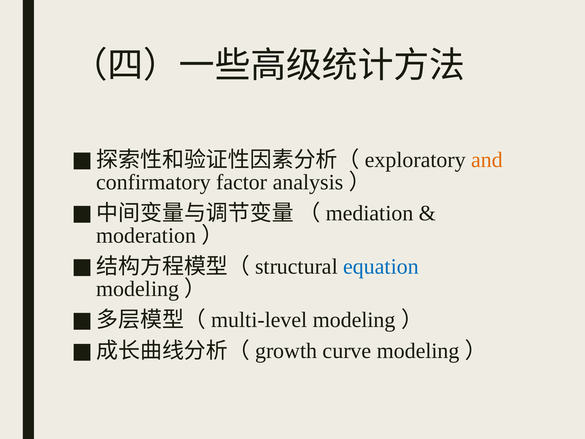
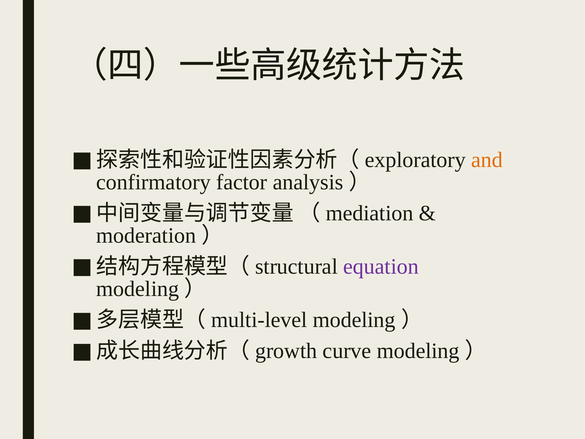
equation colour: blue -> purple (381, 266)
